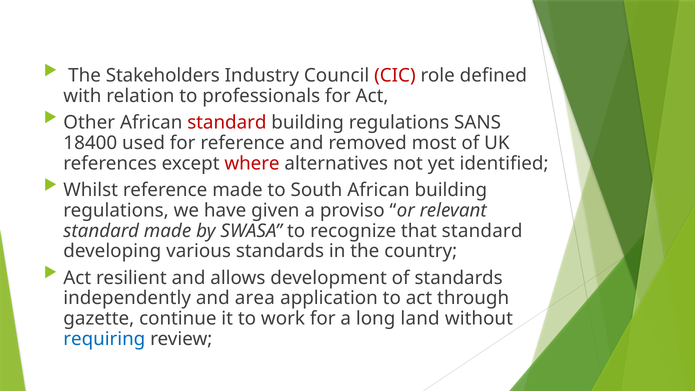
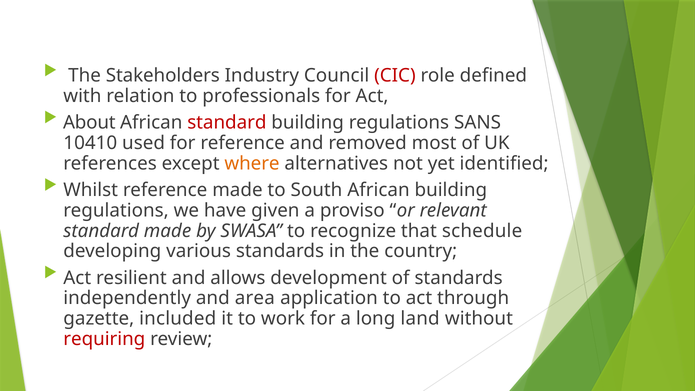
Other: Other -> About (89, 123)
18400: 18400 -> 10410 (90, 143)
where colour: red -> orange (252, 163)
that standard: standard -> schedule (482, 231)
continue: continue -> included (178, 319)
requiring colour: blue -> red (104, 339)
